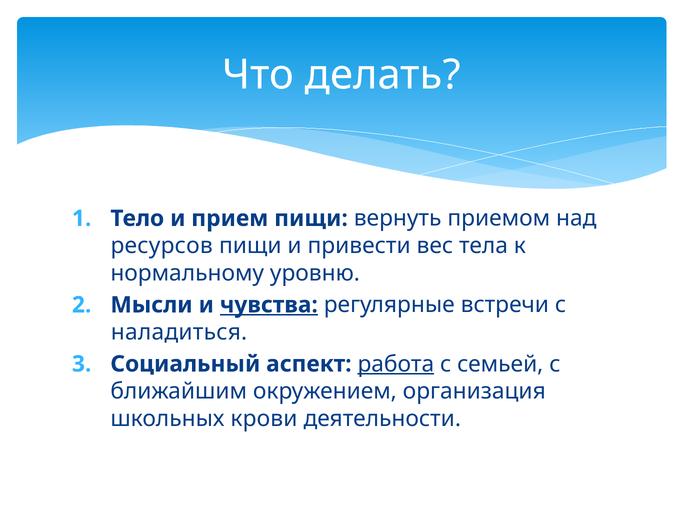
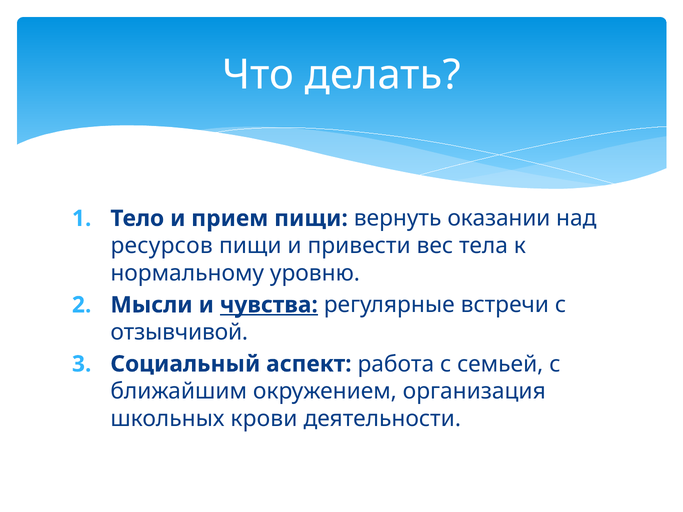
приемом: приемом -> оказании (499, 219)
наладиться: наладиться -> отзывчивой (179, 332)
работа underline: present -> none (396, 364)
